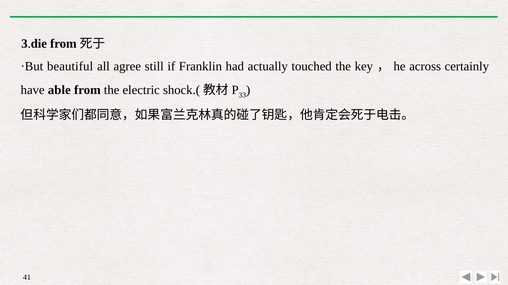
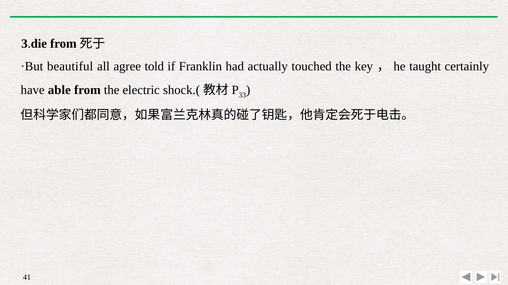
still: still -> told (154, 66)
across: across -> taught (425, 66)
